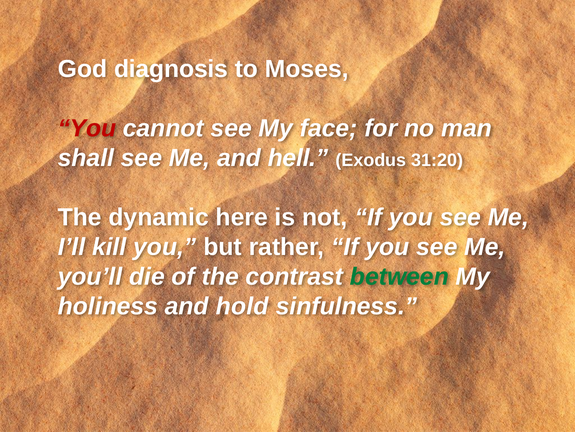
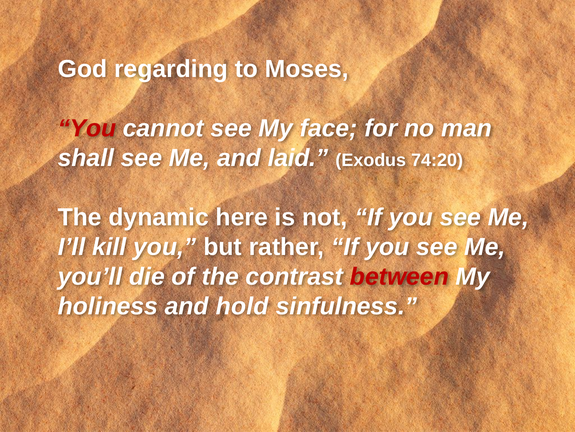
diagnosis: diagnosis -> regarding (171, 69)
hell: hell -> laid (298, 158)
31:20: 31:20 -> 74:20 (437, 160)
between colour: green -> red (399, 276)
